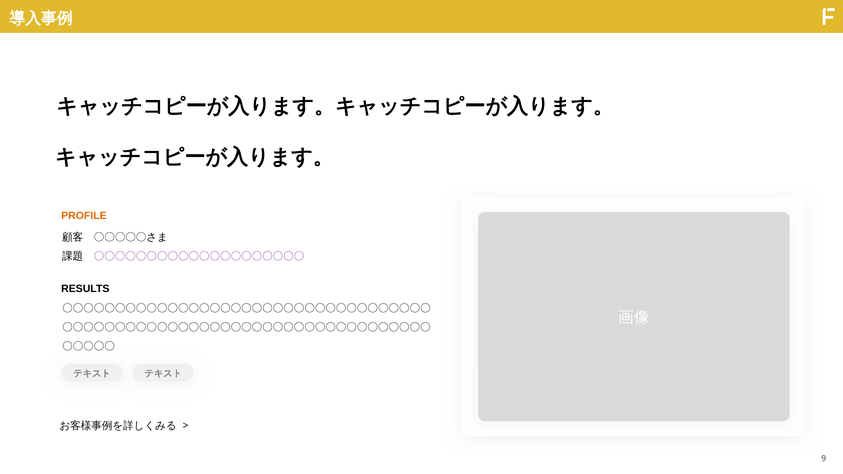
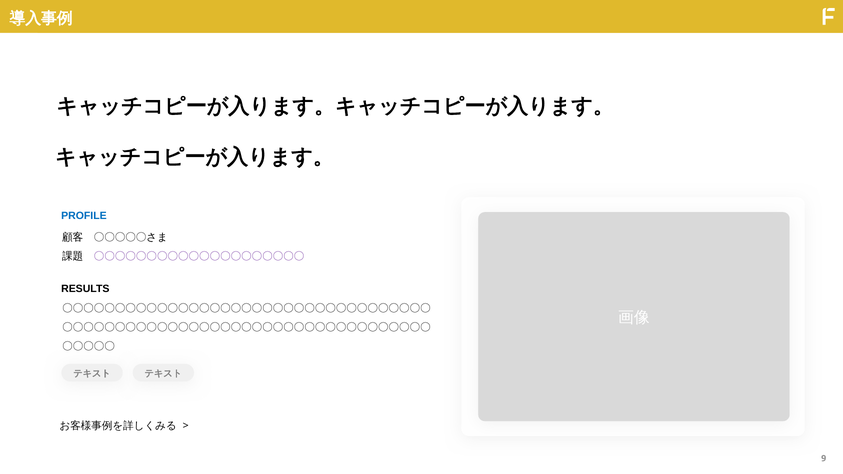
PROFILE colour: orange -> blue (84, 216)
